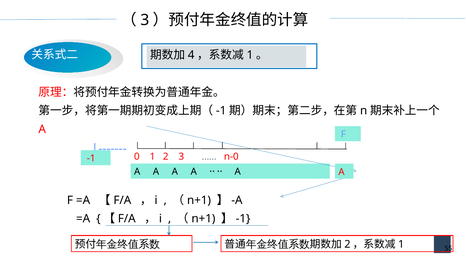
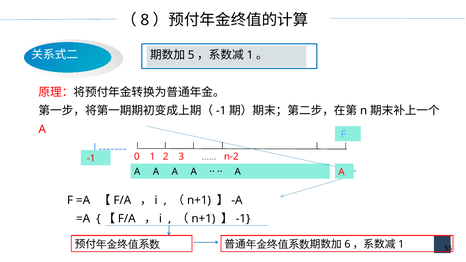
3: 3 -> 8 (145, 20)
4: 4 -> 5 (191, 55)
n-0: n-0 -> n-2 (231, 157)
2: 2 -> 6 (347, 244)
